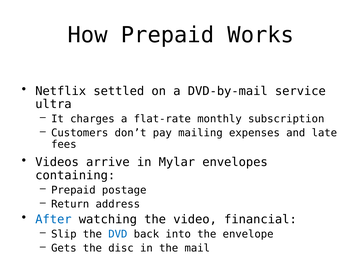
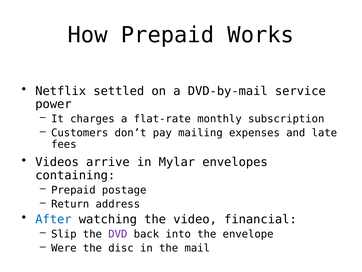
ultra: ultra -> power (53, 104)
DVD colour: blue -> purple (118, 234)
Gets: Gets -> Were (64, 248)
